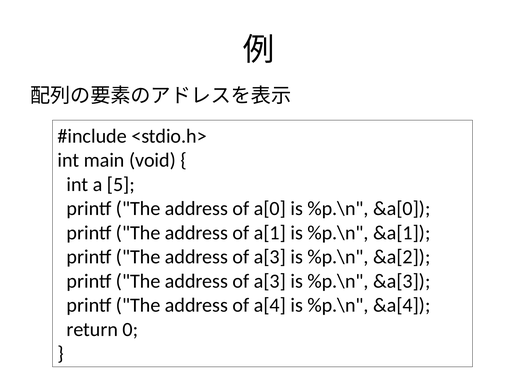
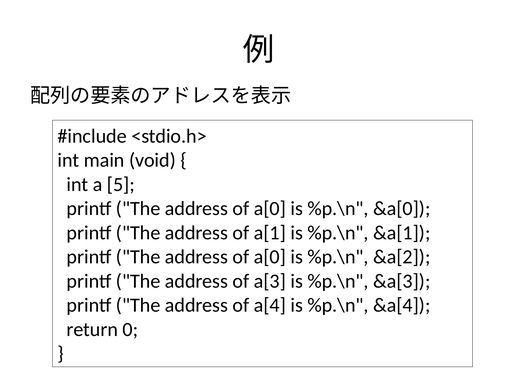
a[3: a[3 -> a[0 (270, 257)
